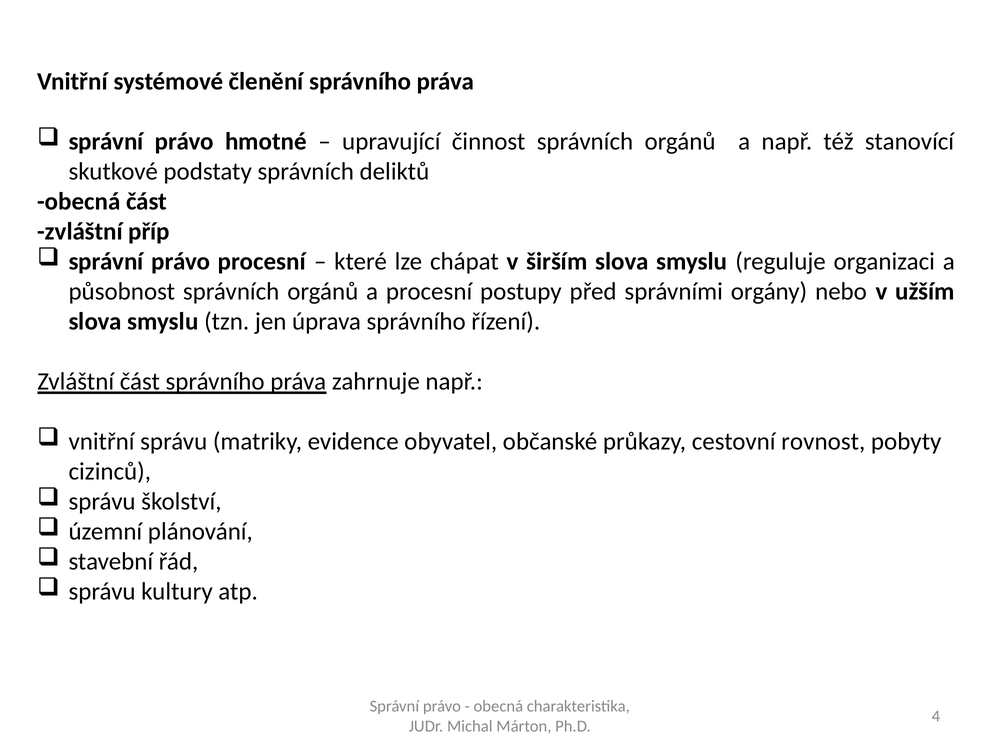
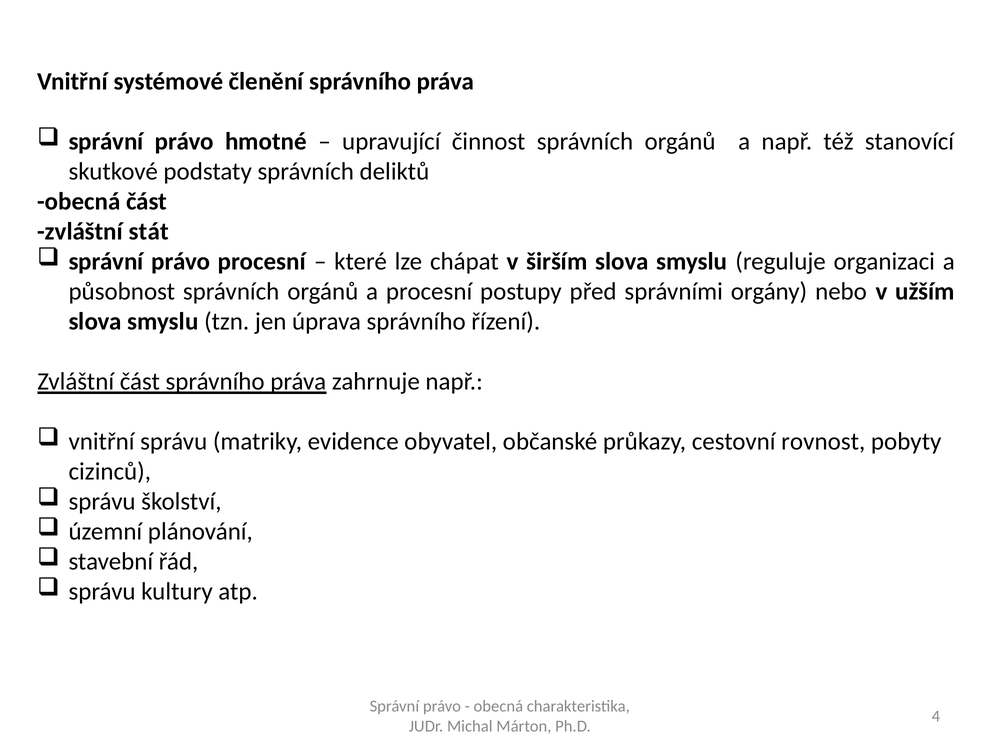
příp: příp -> stát (149, 232)
